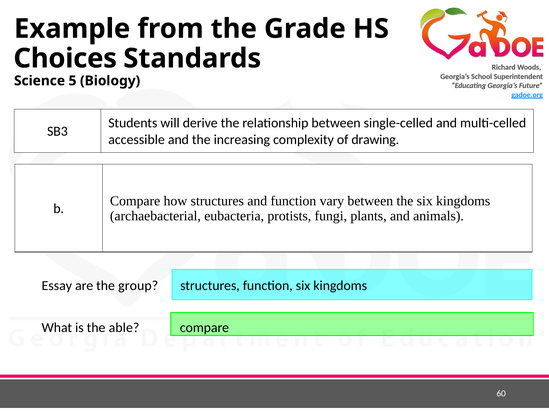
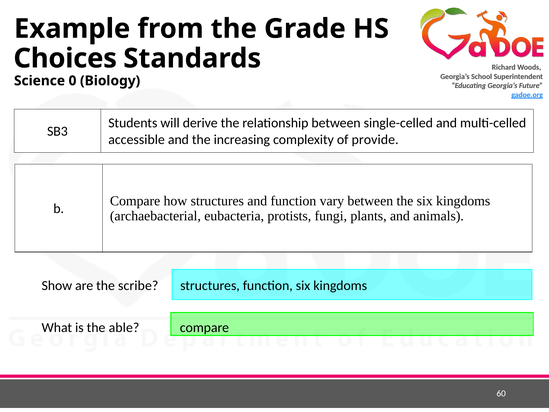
5: 5 -> 0 (72, 81)
drawing: drawing -> provide (375, 140)
Essay: Essay -> Show (57, 285)
group: group -> scribe (138, 285)
